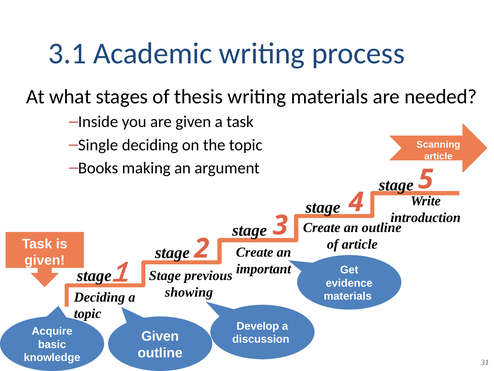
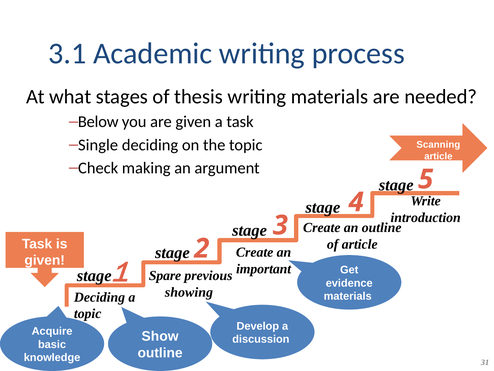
Inside: Inside -> Below (98, 122)
Books: Books -> Check (98, 168)
Stage: Stage -> Spare (165, 275)
Given: Given -> Show (160, 336)
